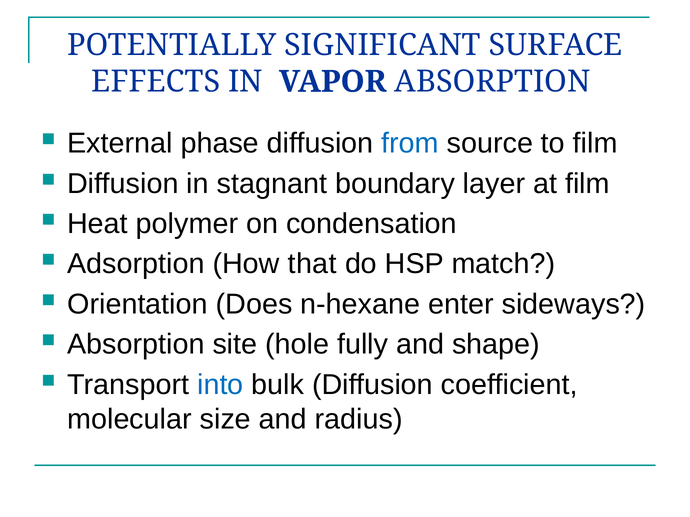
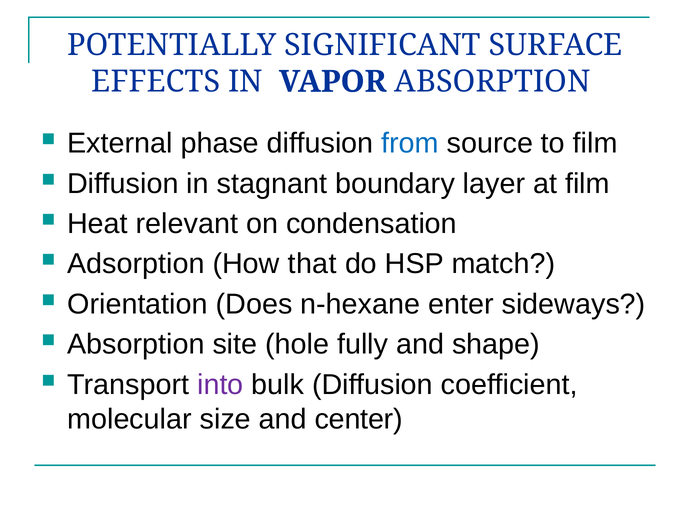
polymer: polymer -> relevant (187, 224)
into colour: blue -> purple (220, 385)
radius: radius -> center (359, 420)
